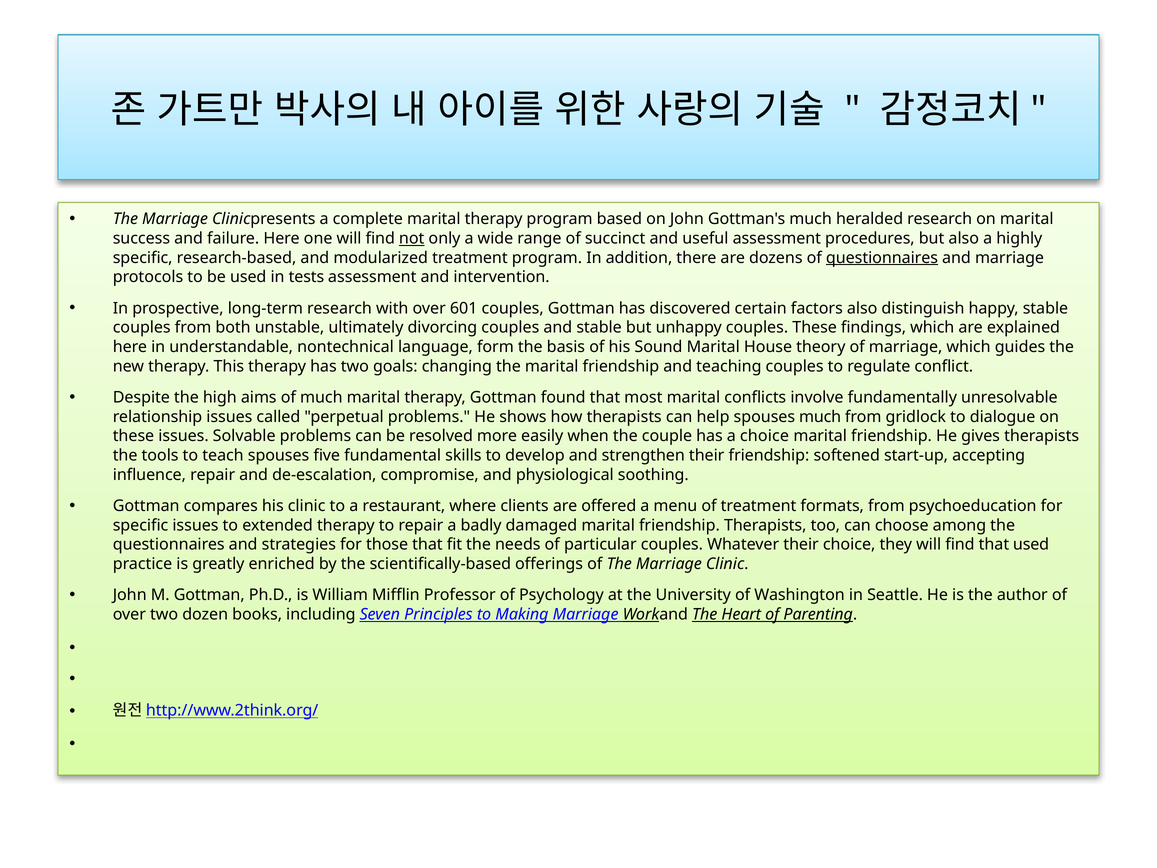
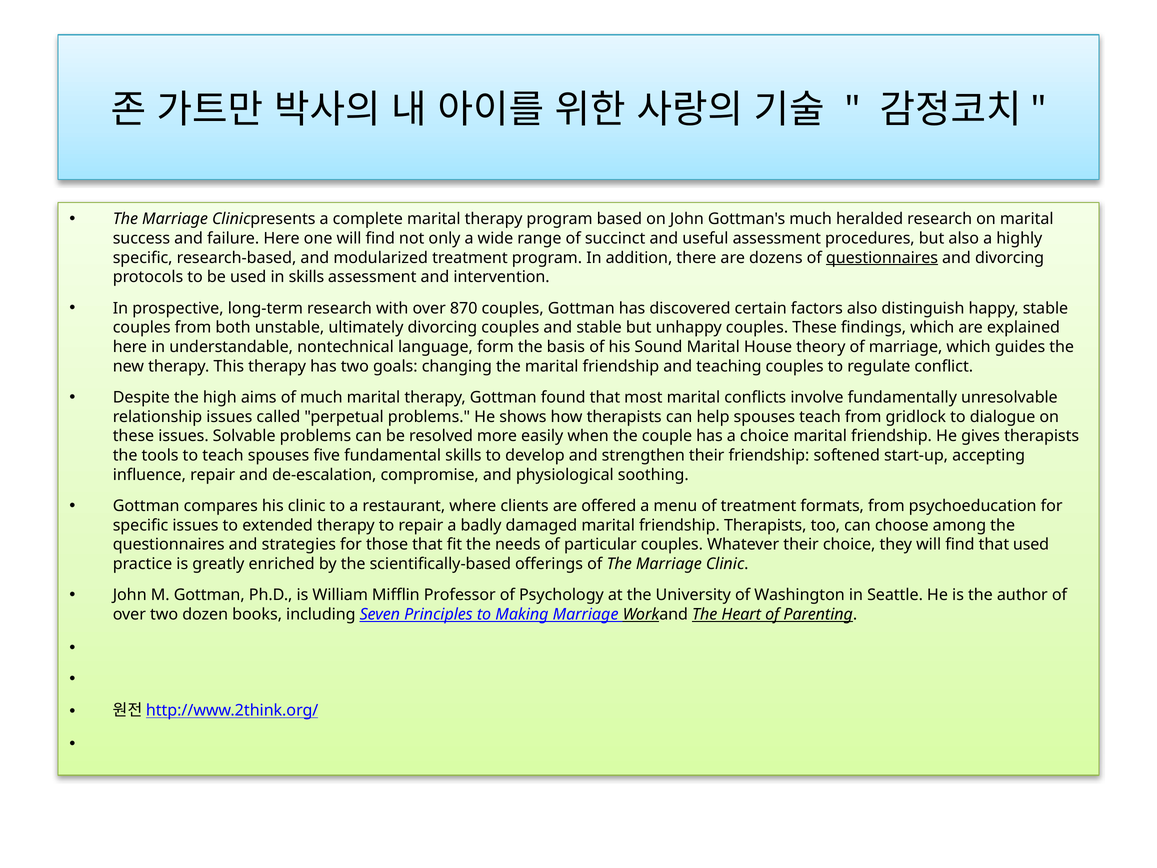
not underline: present -> none (412, 238)
and marriage: marriage -> divorcing (1010, 258)
in tests: tests -> skills (306, 277)
601: 601 -> 870 (464, 308)
spouses much: much -> teach (820, 417)
